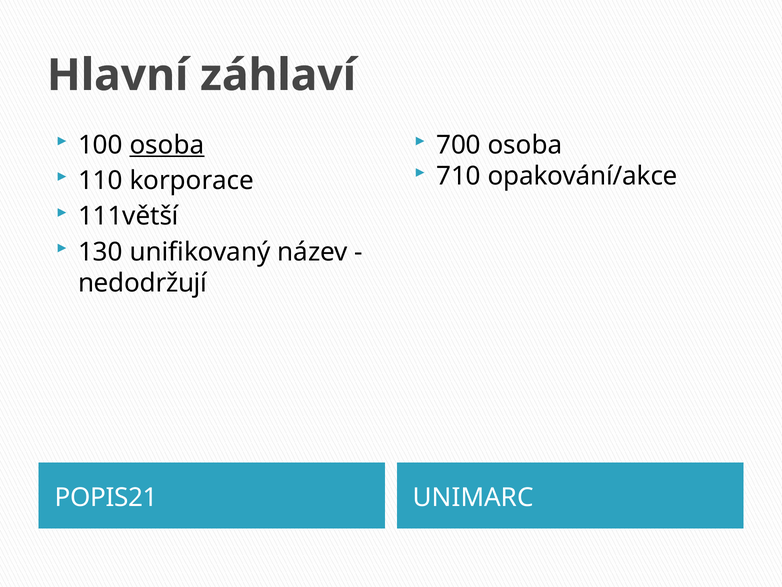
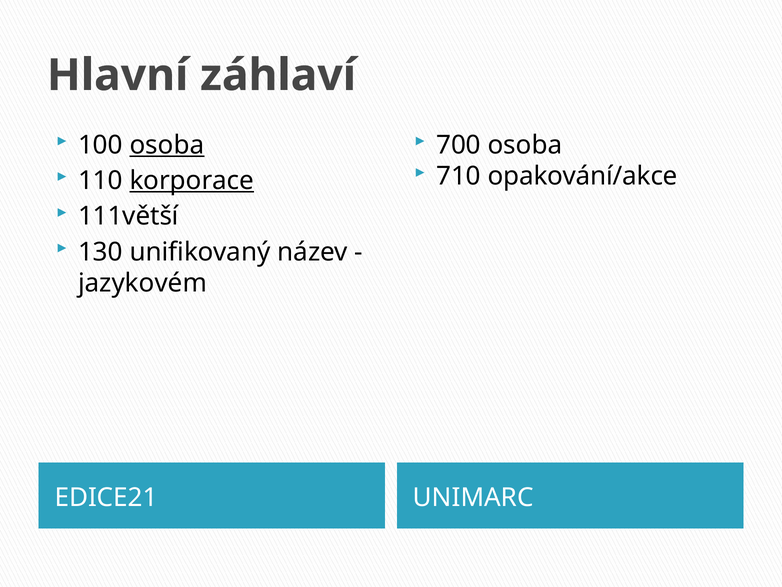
korporace underline: none -> present (192, 180)
nedodržují: nedodržují -> jazykovém (142, 283)
POPIS21: POPIS21 -> EDICE21 (106, 497)
